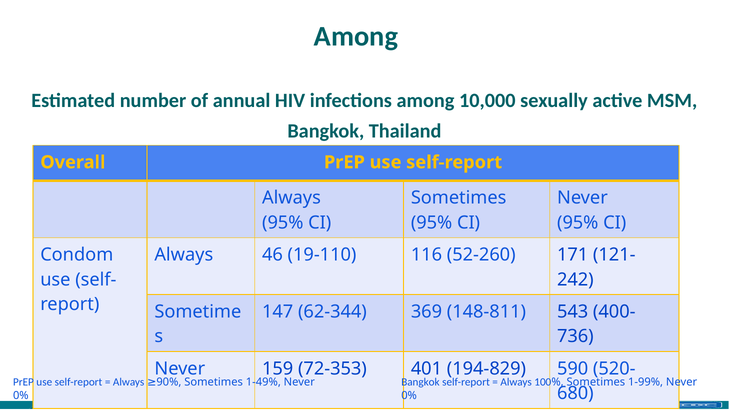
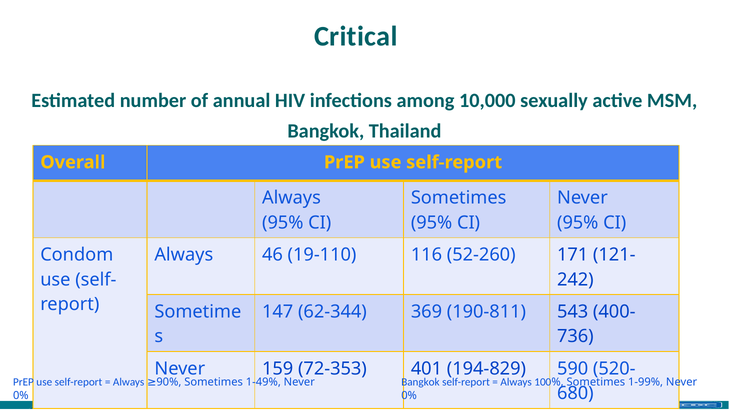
Among: Among -> Critical (356, 36)
148-811: 148-811 -> 190-811 (486, 312)
